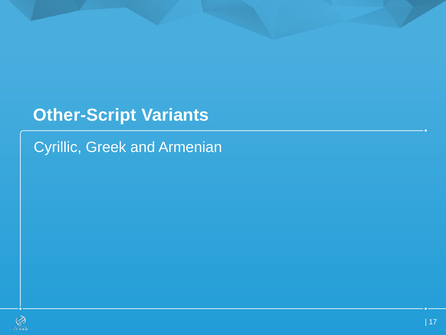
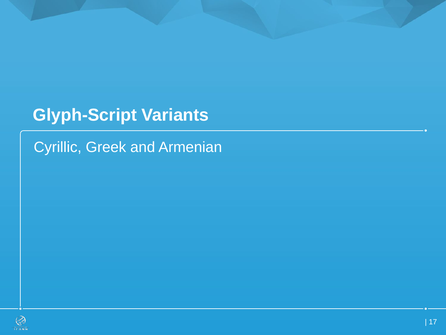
Other-Script: Other-Script -> Glyph-Script (85, 115)
